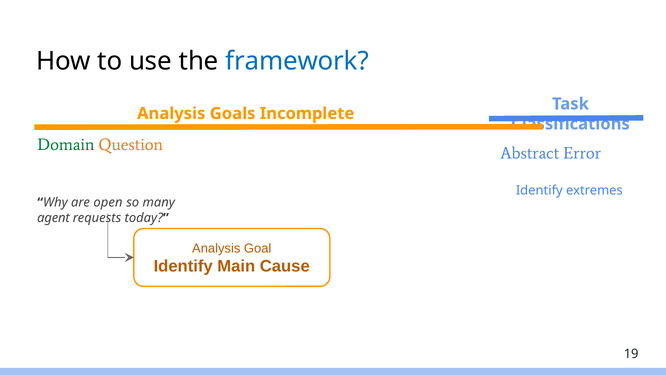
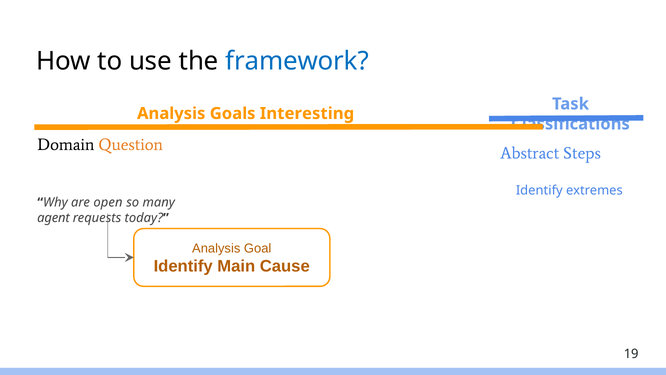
Incomplete: Incomplete -> Interesting (307, 113)
Domain colour: green -> black (66, 145)
Error: Error -> Steps (582, 153)
